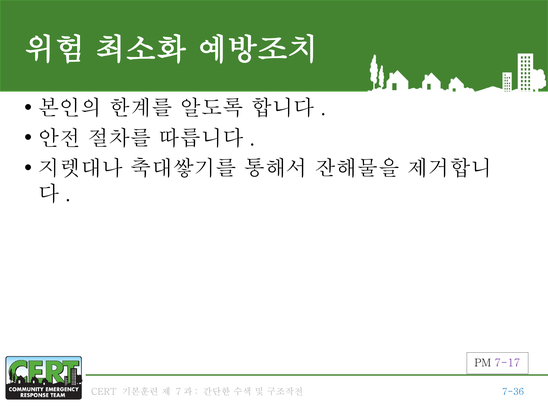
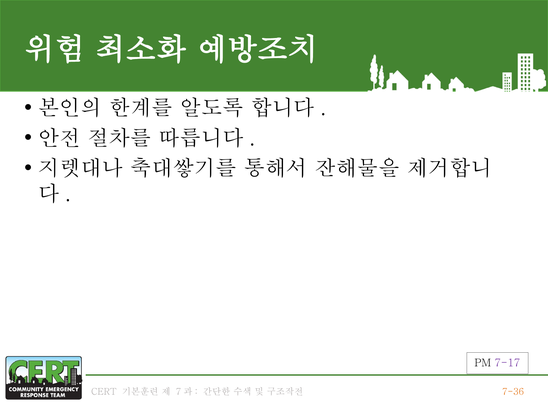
7-36 colour: blue -> orange (513, 392)
